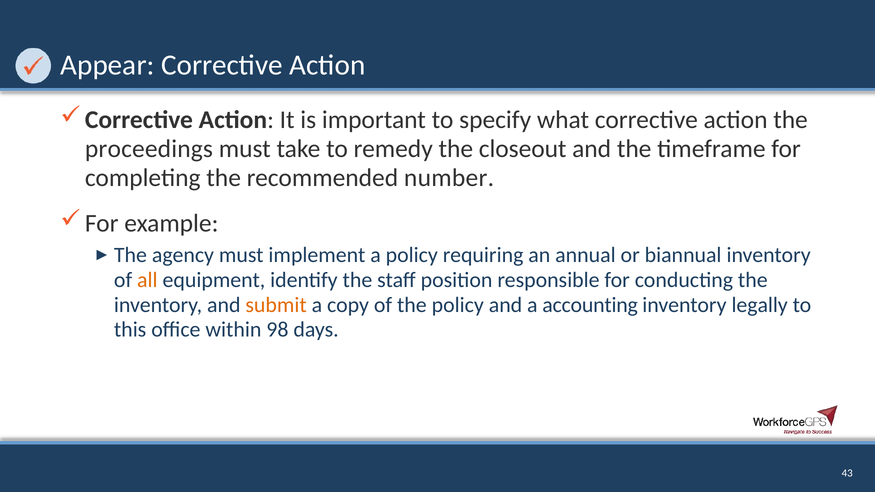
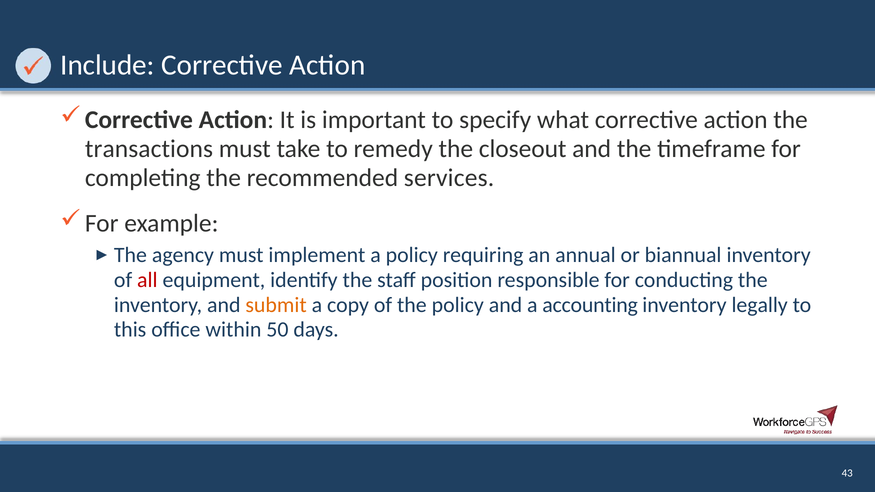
Appear: Appear -> Include (107, 65)
proceedings: proceedings -> transactions (149, 149)
number: number -> services (449, 178)
all colour: orange -> red (147, 280)
98: 98 -> 50 (277, 330)
